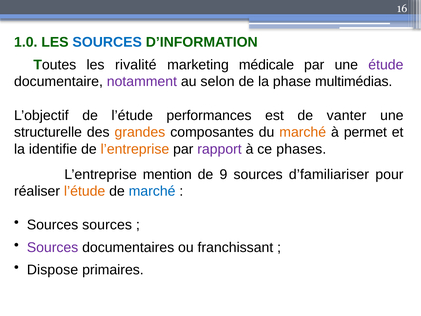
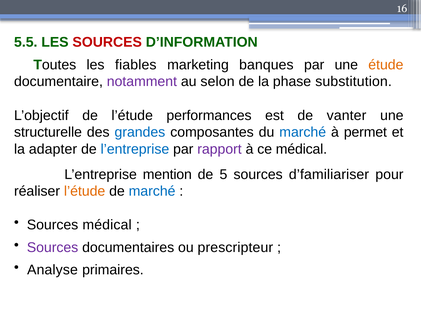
1.0: 1.0 -> 5.5 (26, 42)
SOURCES colour: blue -> red (107, 42)
rivalité: rivalité -> fiables (136, 65)
médicale: médicale -> banques (266, 65)
étude colour: purple -> orange (386, 65)
multimédias: multimédias -> substitution (354, 82)
grandes colour: orange -> blue (140, 132)
marché colour: orange -> blue (303, 132)
identifie: identifie -> adapter (53, 149)
l’entreprise colour: orange -> blue (135, 149)
ce phases: phases -> médical (301, 149)
9: 9 -> 5 (223, 174)
Sources sources: sources -> médical (107, 225)
franchissant: franchissant -> prescripteur (235, 247)
Dispose: Dispose -> Analyse (52, 270)
